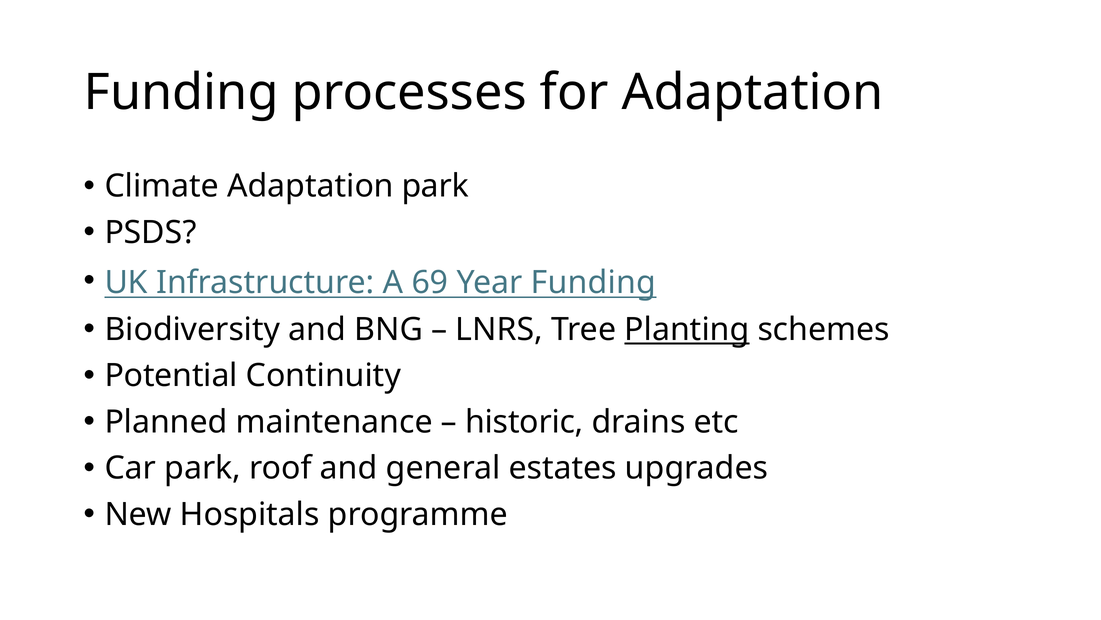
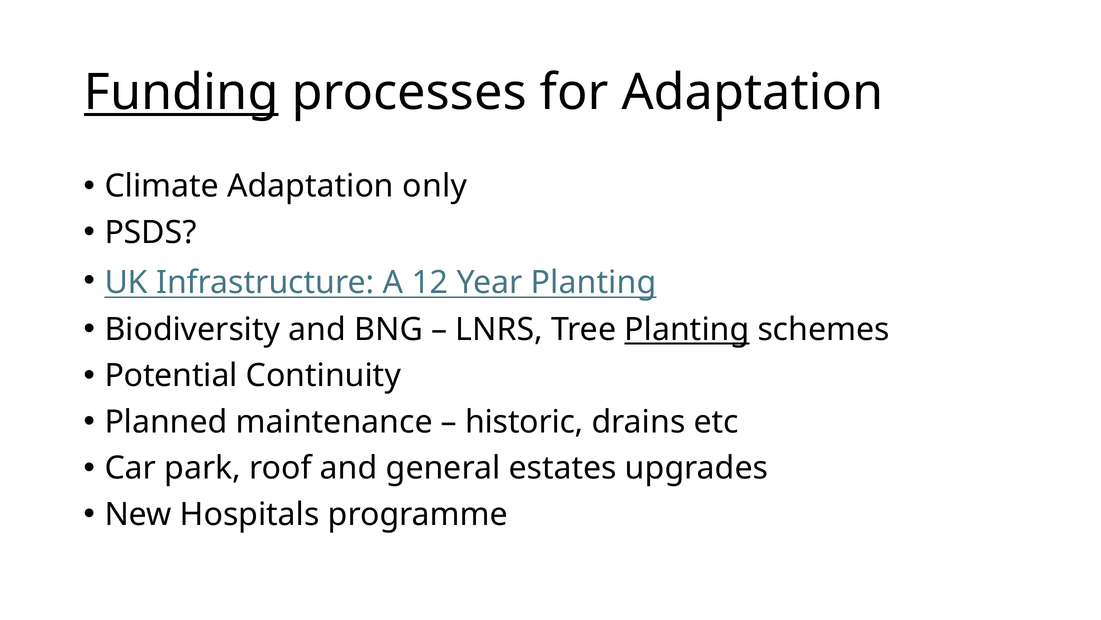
Funding underline: none -> present (181, 92)
Adaptation park: park -> only (435, 186)
69: 69 -> 12 (430, 282)
Year Funding: Funding -> Planting (594, 282)
